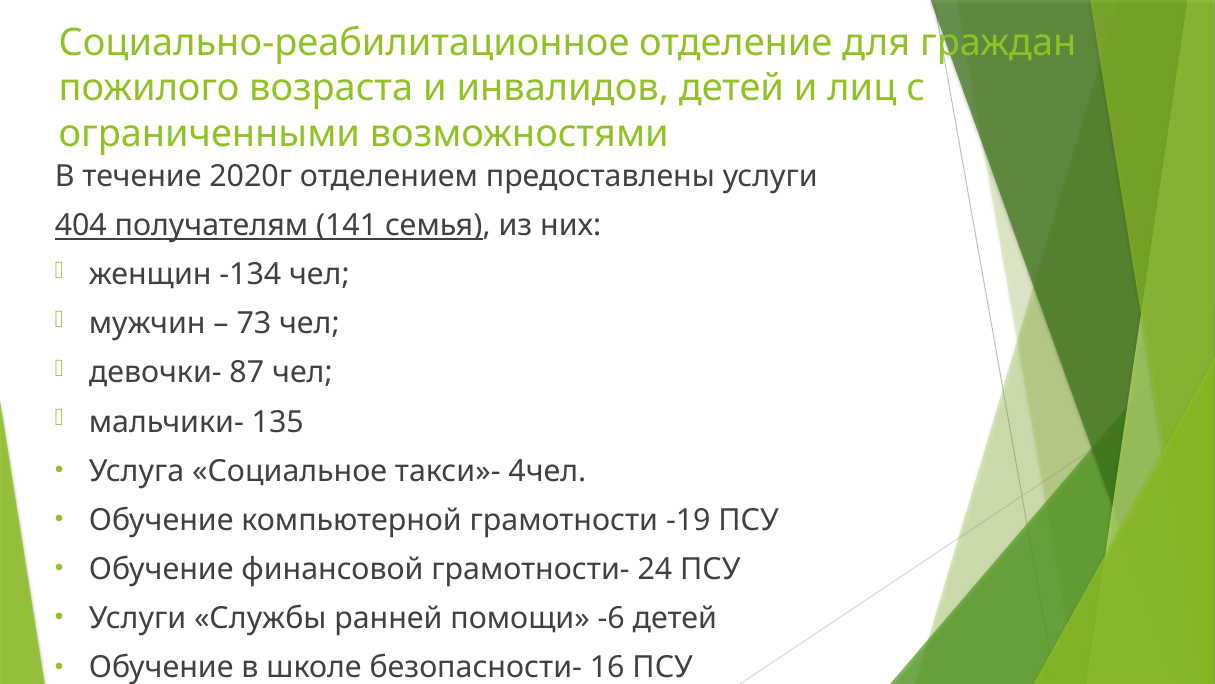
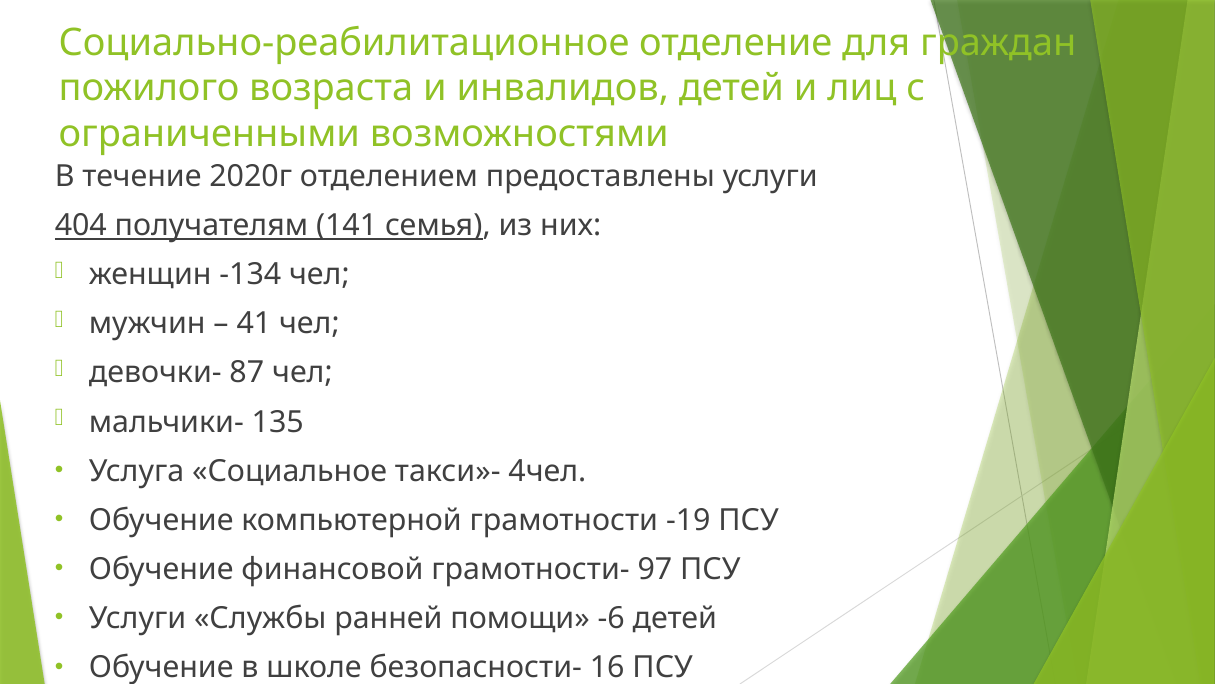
73: 73 -> 41 (254, 323)
24: 24 -> 97 (655, 569)
